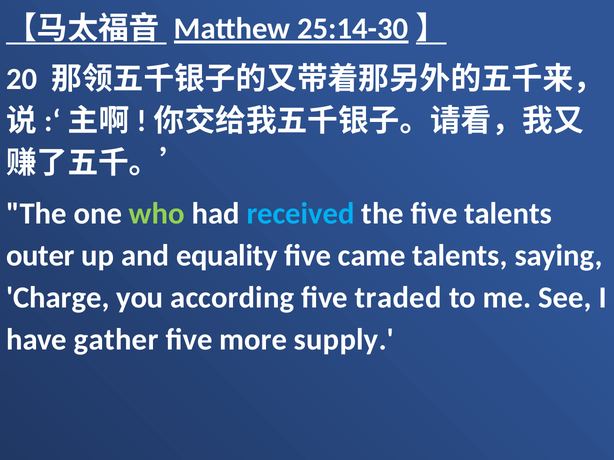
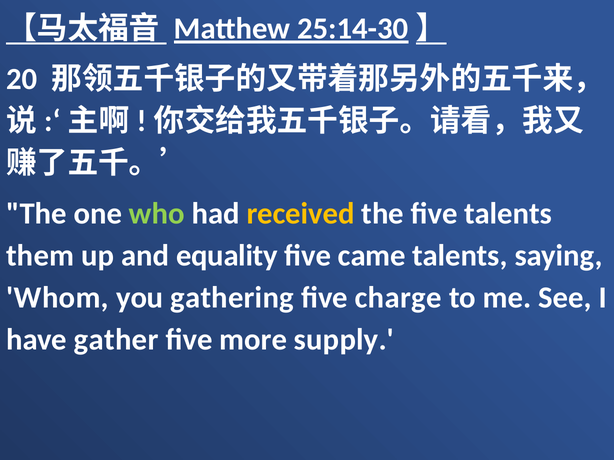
received colour: light blue -> yellow (301, 214)
outer: outer -> them (40, 256)
Charge: Charge -> Whom (58, 298)
according: according -> gathering (232, 298)
traded: traded -> charge (398, 298)
